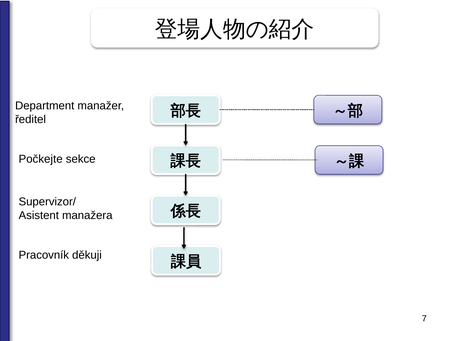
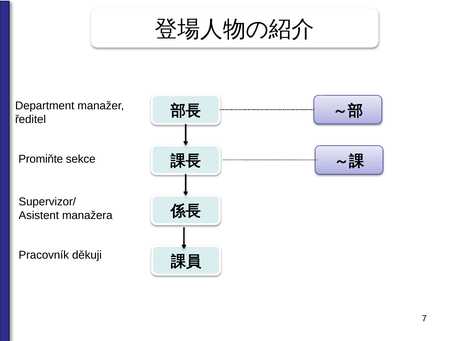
Počkejte: Počkejte -> Promiňte (41, 159)
